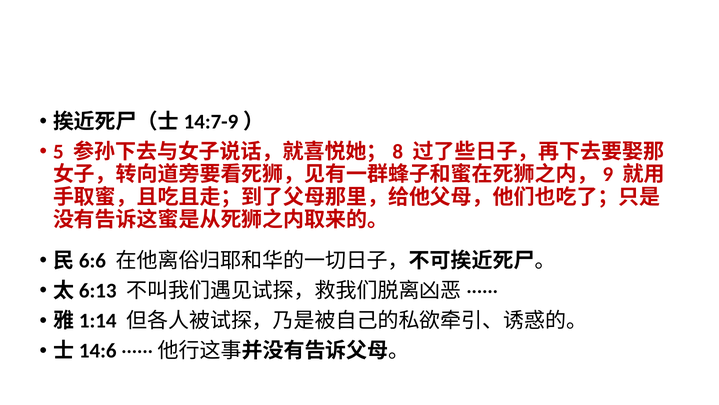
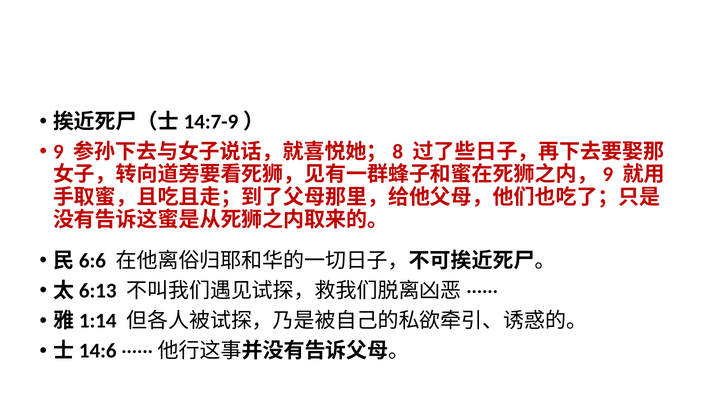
5: 5 -> 9 (58, 152)
